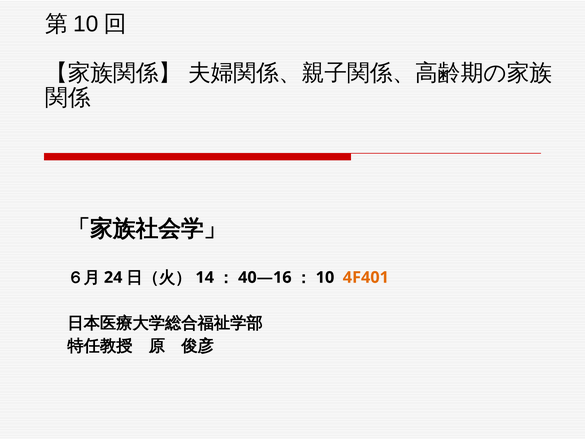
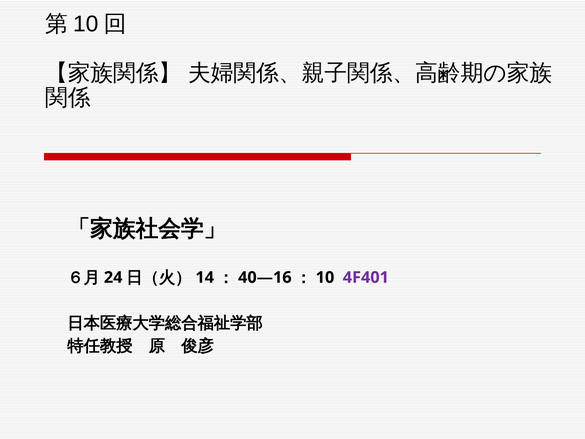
4F401 colour: orange -> purple (366, 277)
